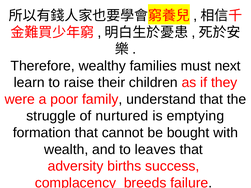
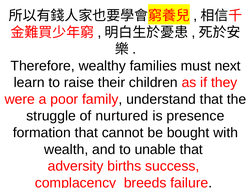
emptying: emptying -> presence (195, 116)
leaves: leaves -> unable (155, 150)
